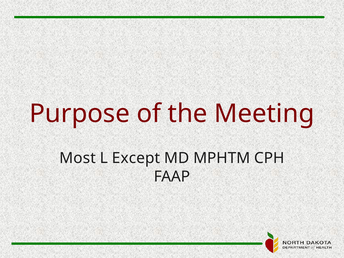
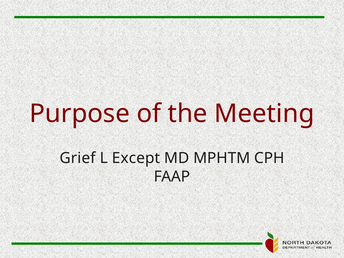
Most: Most -> Grief (78, 158)
